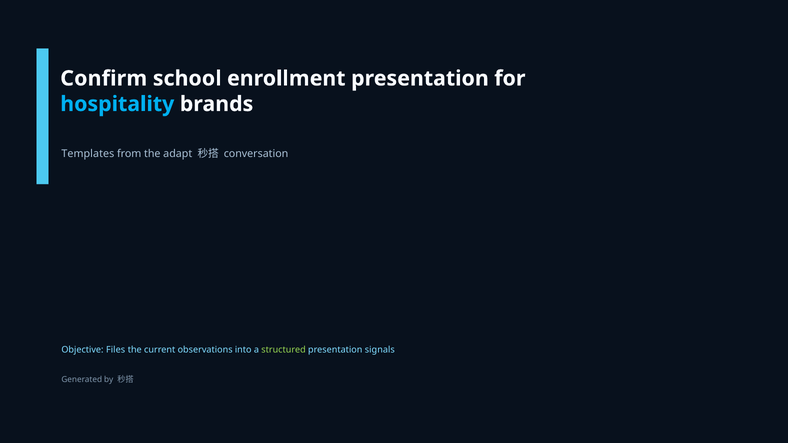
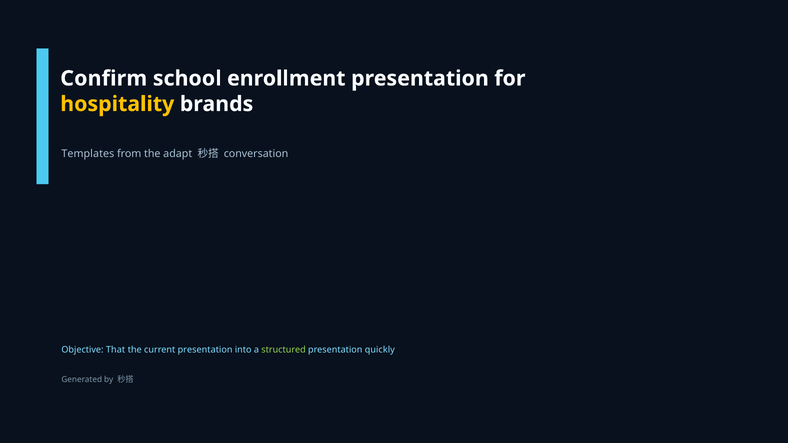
hospitality colour: light blue -> yellow (117, 104)
Files: Files -> That (116, 350)
current observations: observations -> presentation (205, 350)
signals: signals -> quickly (380, 350)
